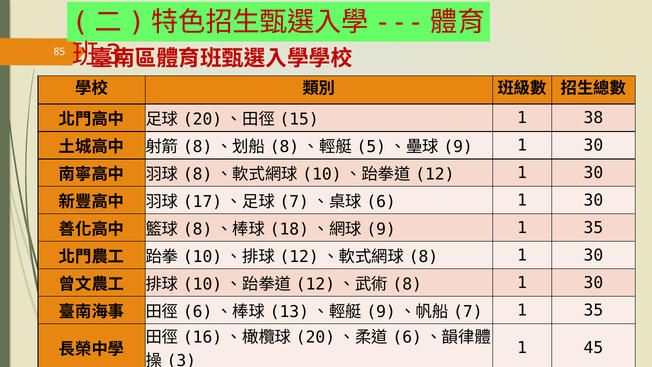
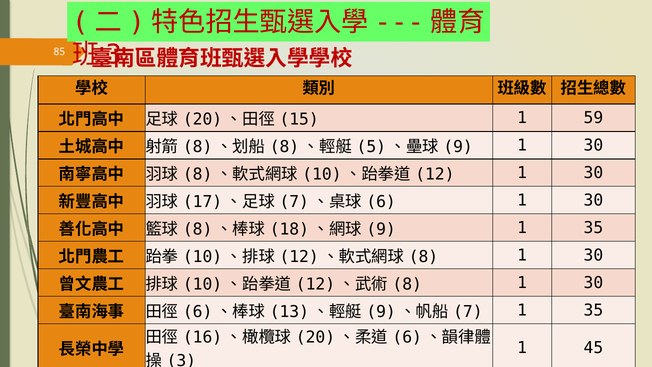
38: 38 -> 59 (593, 118)
